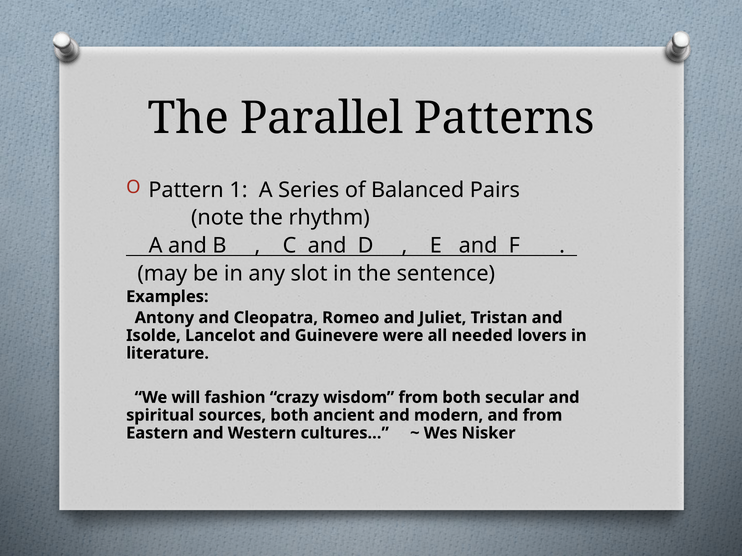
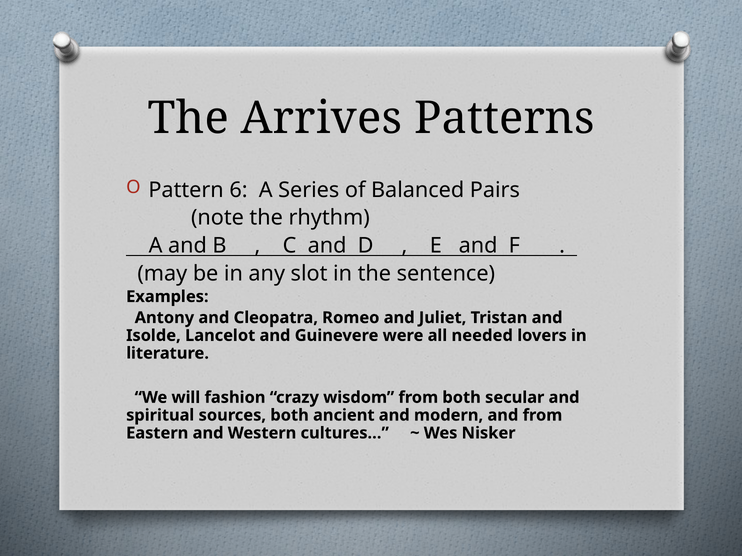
Parallel: Parallel -> Arrives (321, 118)
1: 1 -> 6 (238, 190)
